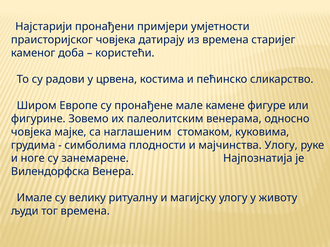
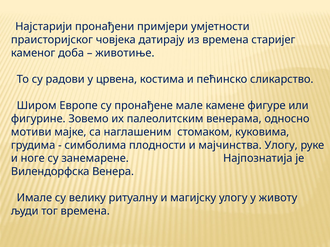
користећи: користећи -> животиње (125, 53)
човјека: човјека -> мотиви (31, 132)
